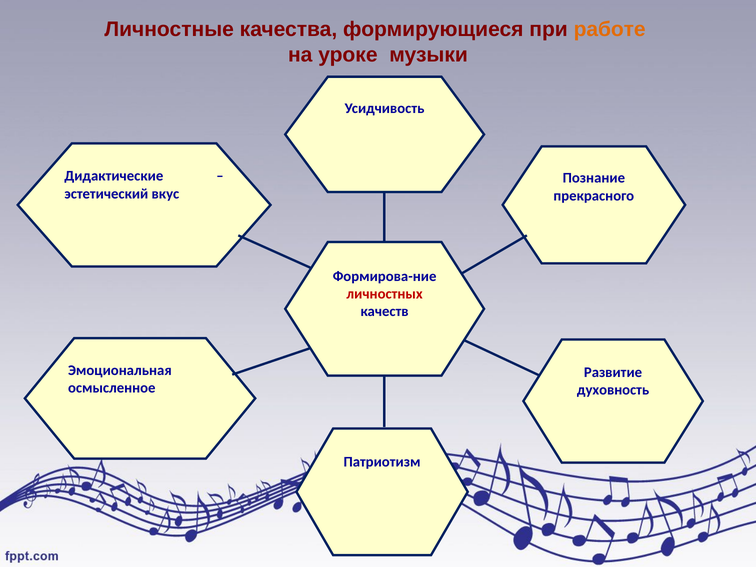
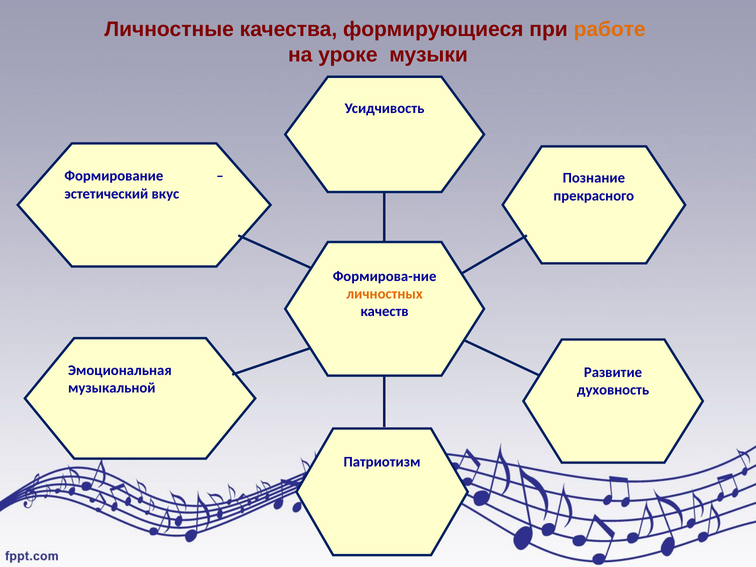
Дидактические: Дидактические -> Формирование (114, 176)
личностных colour: red -> orange (385, 294)
осмысленное: осмысленное -> музыкальной (112, 388)
